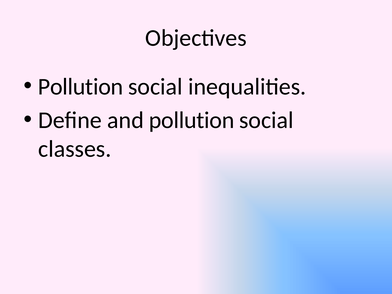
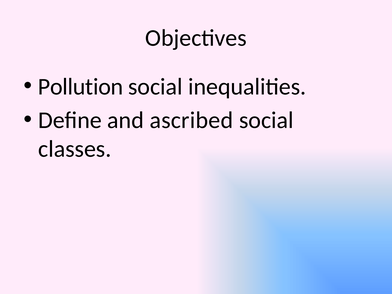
and pollution: pollution -> ascribed (191, 120)
